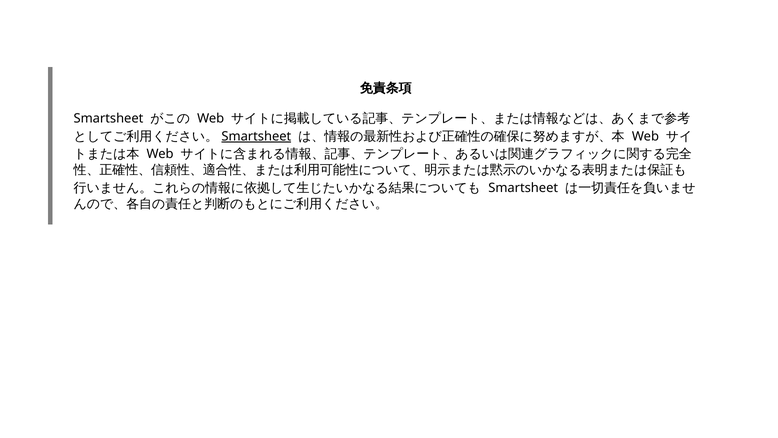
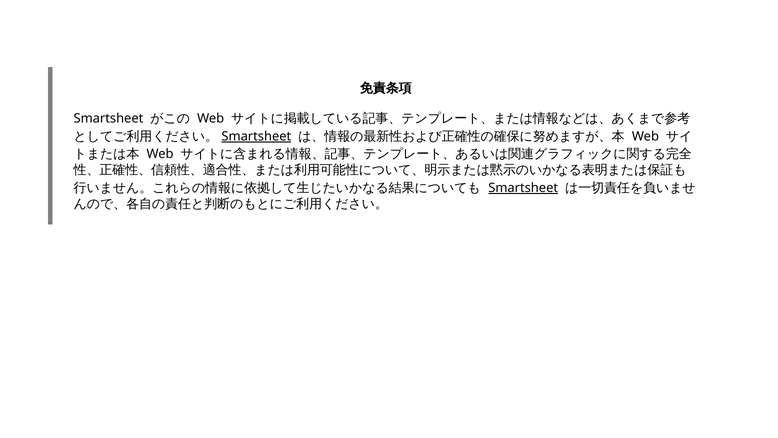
Smartsheet underline: none -> present (523, 188)
